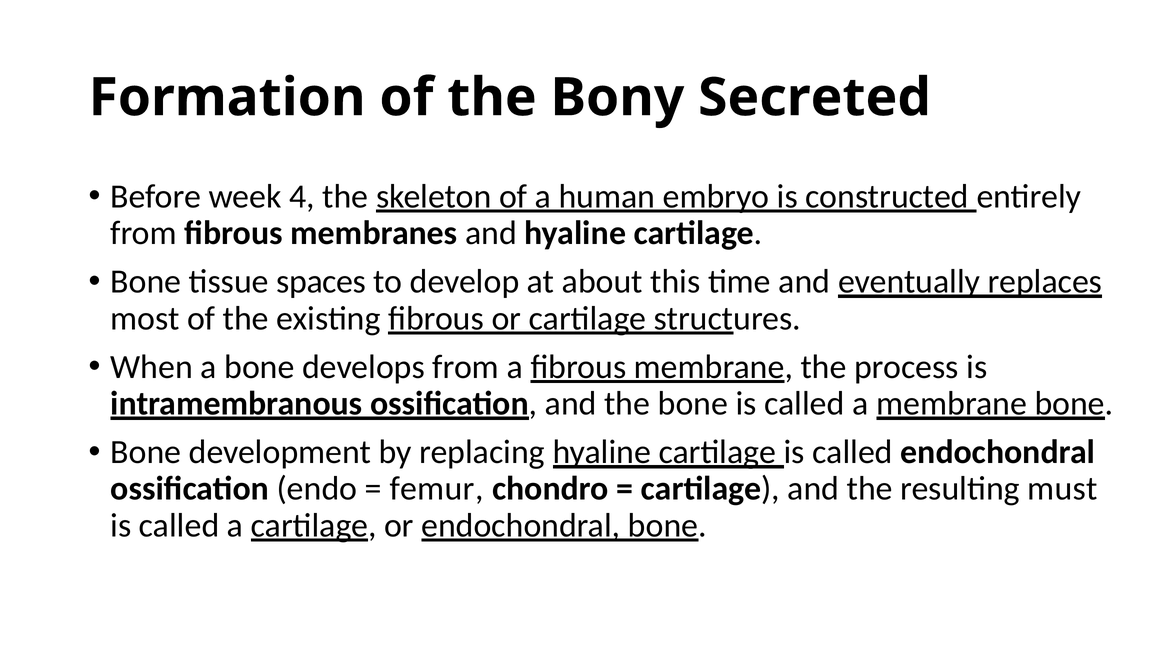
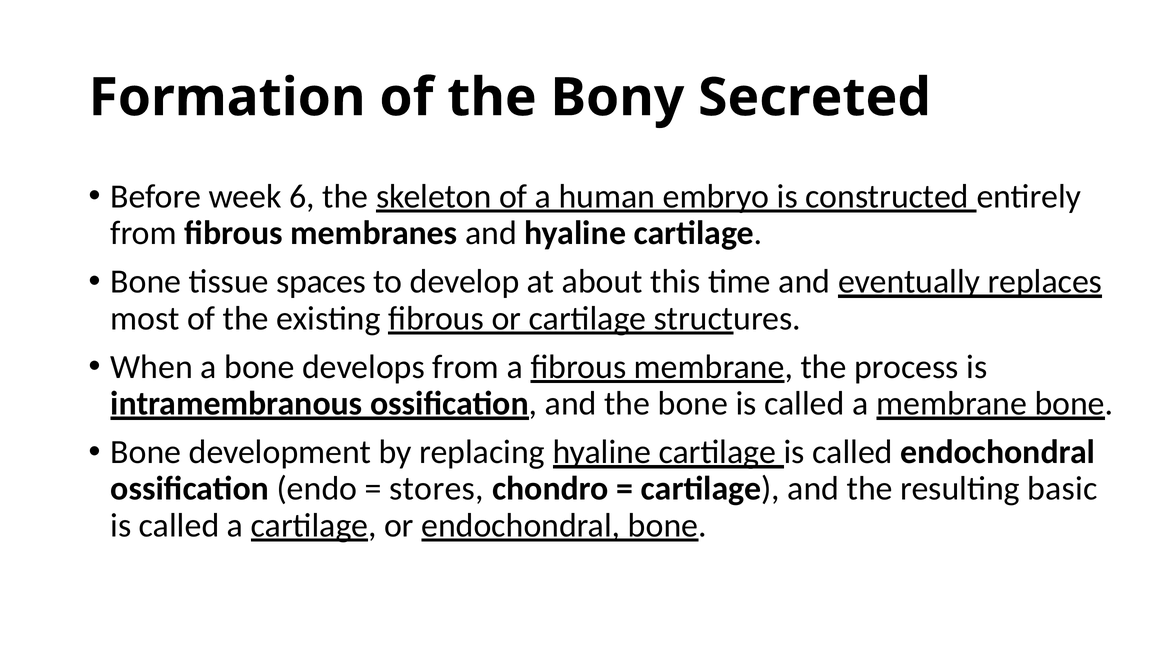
4: 4 -> 6 (302, 196)
femur: femur -> stores (437, 489)
must: must -> basic (1062, 489)
